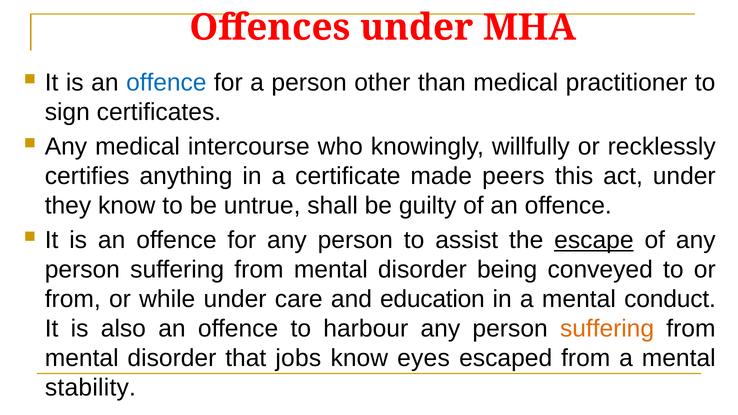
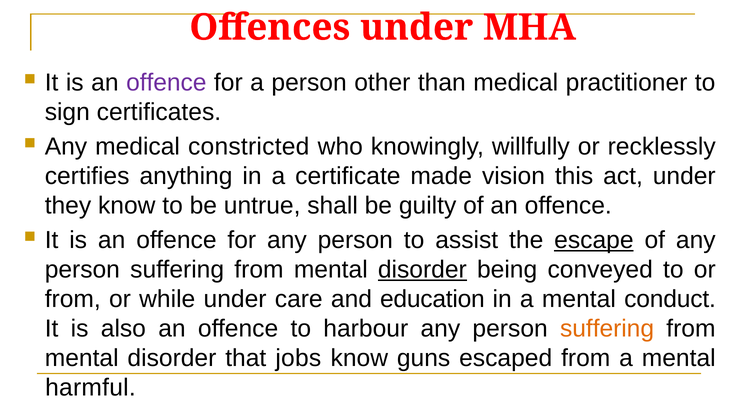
offence colour: blue -> purple (166, 83)
intercourse: intercourse -> constricted (249, 147)
peers: peers -> vision (514, 176)
disorder underline: none -> present (422, 270)
eyes: eyes -> guns (424, 358)
stability: stability -> harmful (90, 388)
